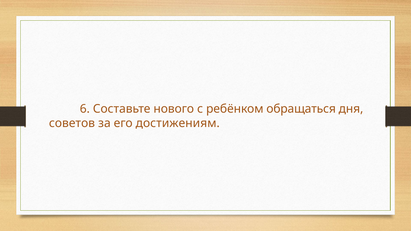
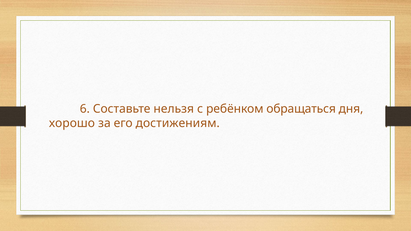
нового: нового -> нельзя (174, 109)
советов: советов -> хорошо (72, 123)
